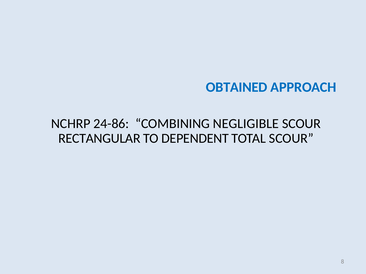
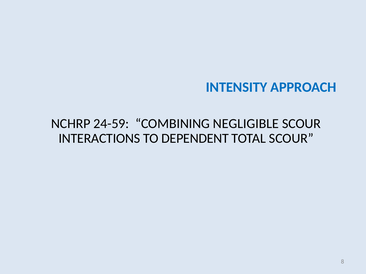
OBTAINED: OBTAINED -> INTENSITY (237, 87)
24-86: 24-86 -> 24-59 (111, 124)
RECTANGULAR: RECTANGULAR -> INTERACTIONS (99, 139)
